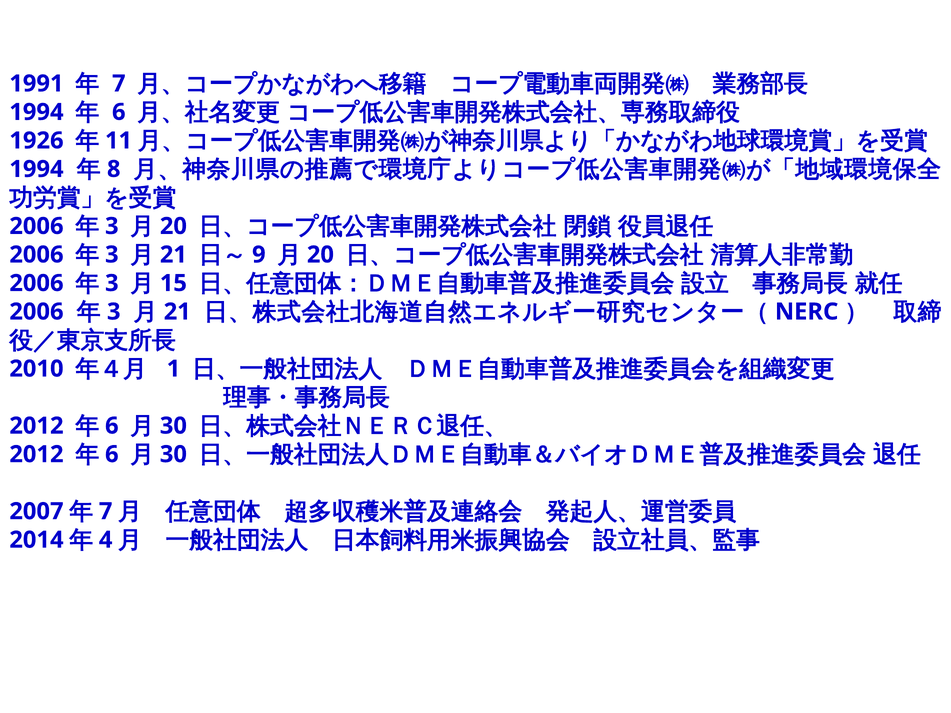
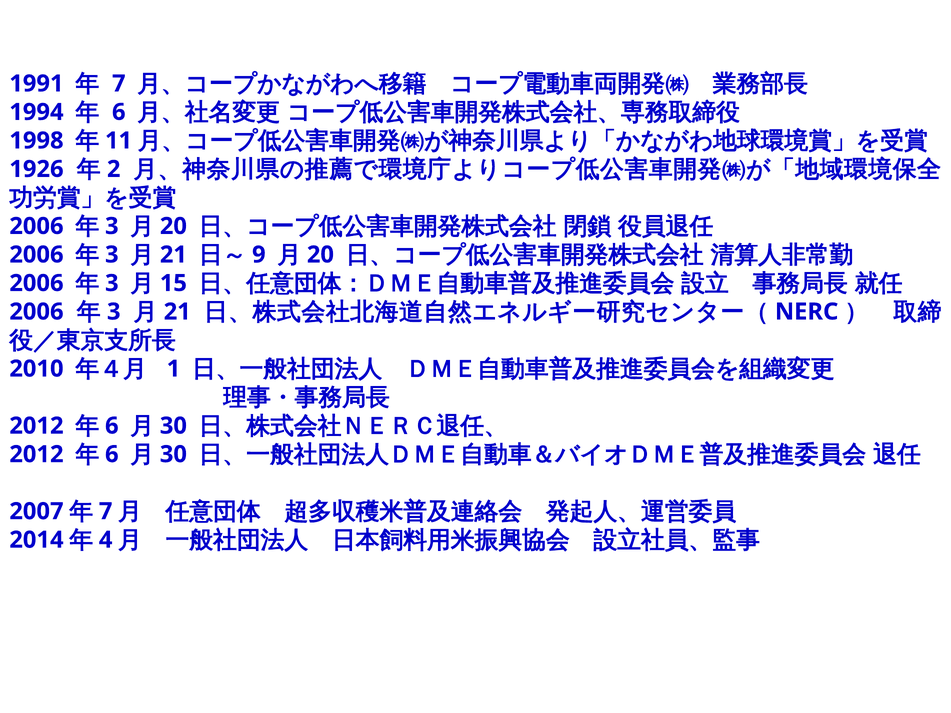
1926: 1926 -> 1998 (36, 141)
1994: 1994 -> 1926 (36, 169)
8: 8 -> 2 (114, 169)
